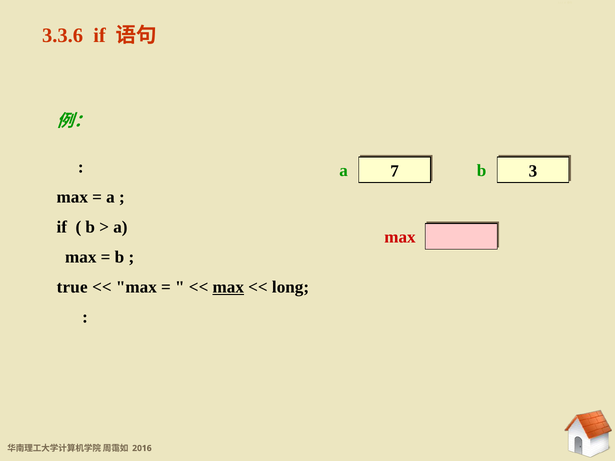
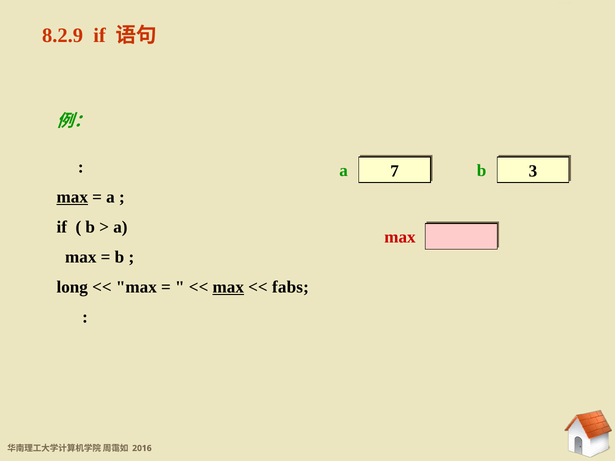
3.3.6: 3.3.6 -> 8.2.9 (63, 35)
max underline: none -> present (72, 197)
true: true -> long (72, 287)
long: long -> fabs (290, 287)
